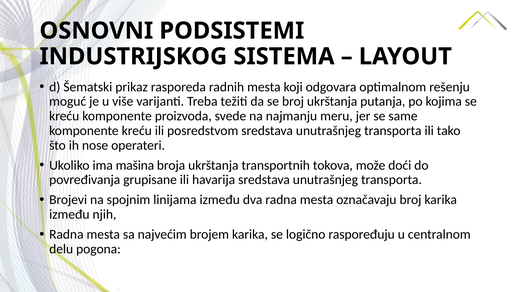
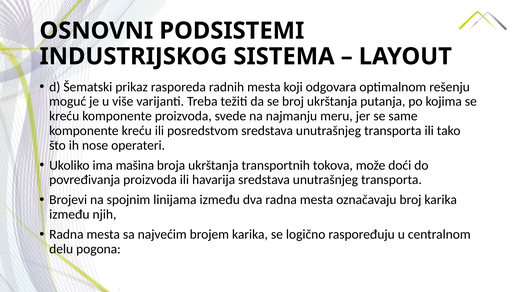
povređivanja grupisane: grupisane -> proizvoda (150, 179)
